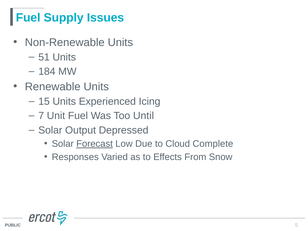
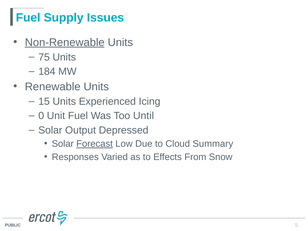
Non-Renewable underline: none -> present (65, 42)
51: 51 -> 75 (44, 57)
7: 7 -> 0 (41, 116)
Complete: Complete -> Summary (213, 144)
